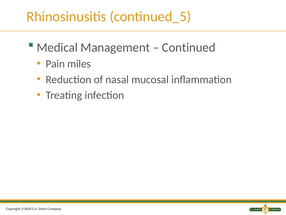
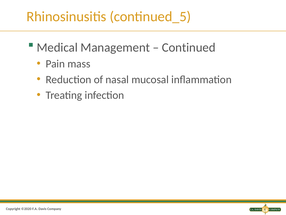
miles: miles -> mass (79, 64)
